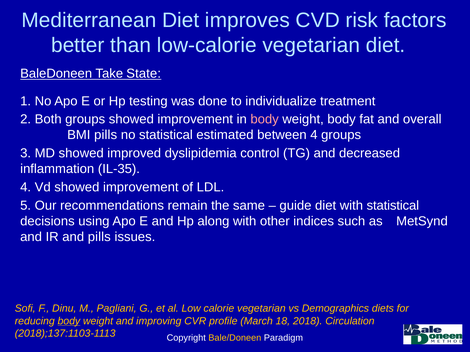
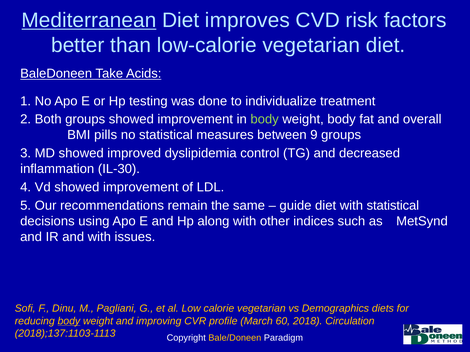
Mediterranean underline: none -> present (89, 20)
State: State -> Acids (144, 74)
body colour: pink -> light green (265, 119)
estimated: estimated -> measures (225, 135)
between 4: 4 -> 9 (314, 135)
IL-35: IL-35 -> IL-30 (119, 169)
and pills: pills -> with (99, 237)
18: 18 -> 60 (283, 321)
